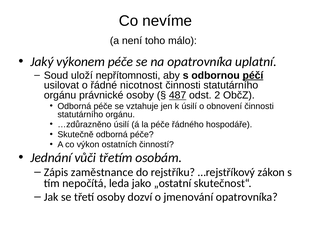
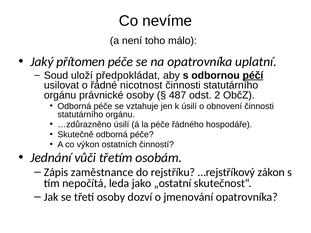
výkonem: výkonem -> přítomen (81, 62)
nepřítomnosti: nepřítomnosti -> předpokládat (128, 75)
487 underline: present -> none (178, 95)
